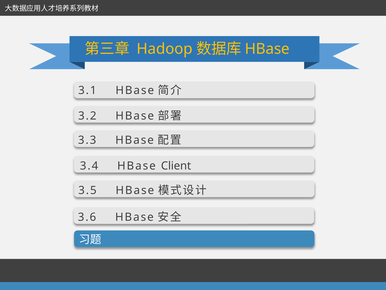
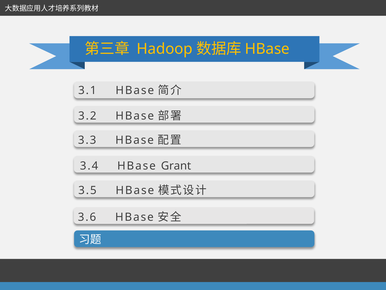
Client: Client -> Grant (176, 166)
